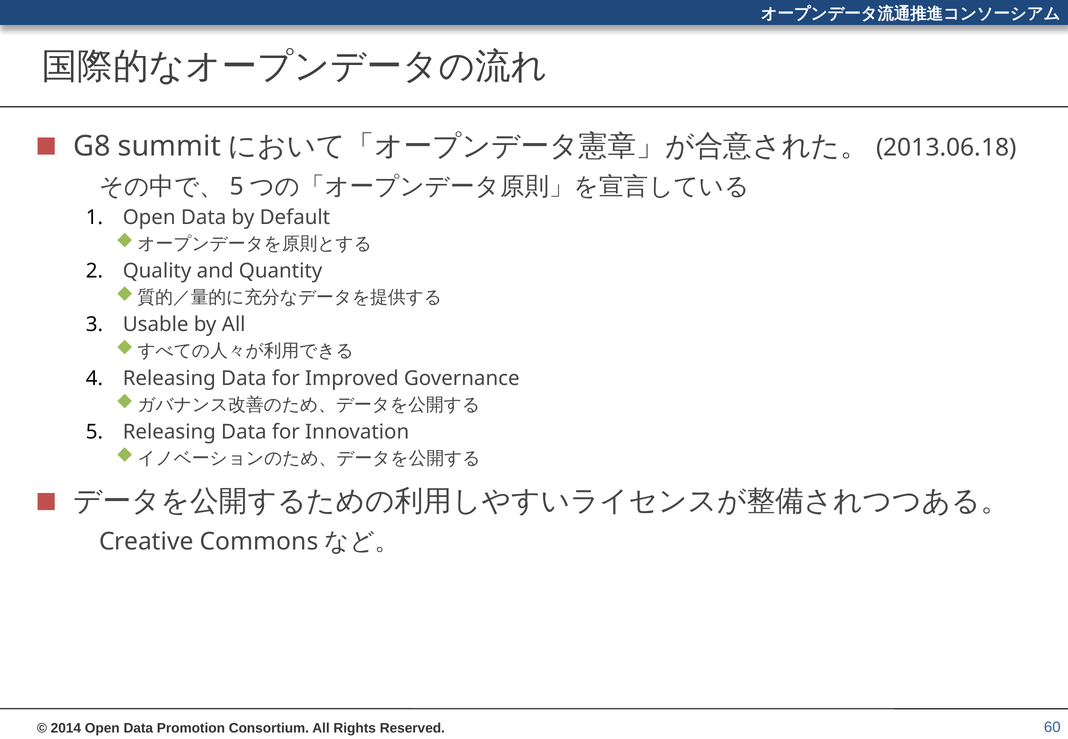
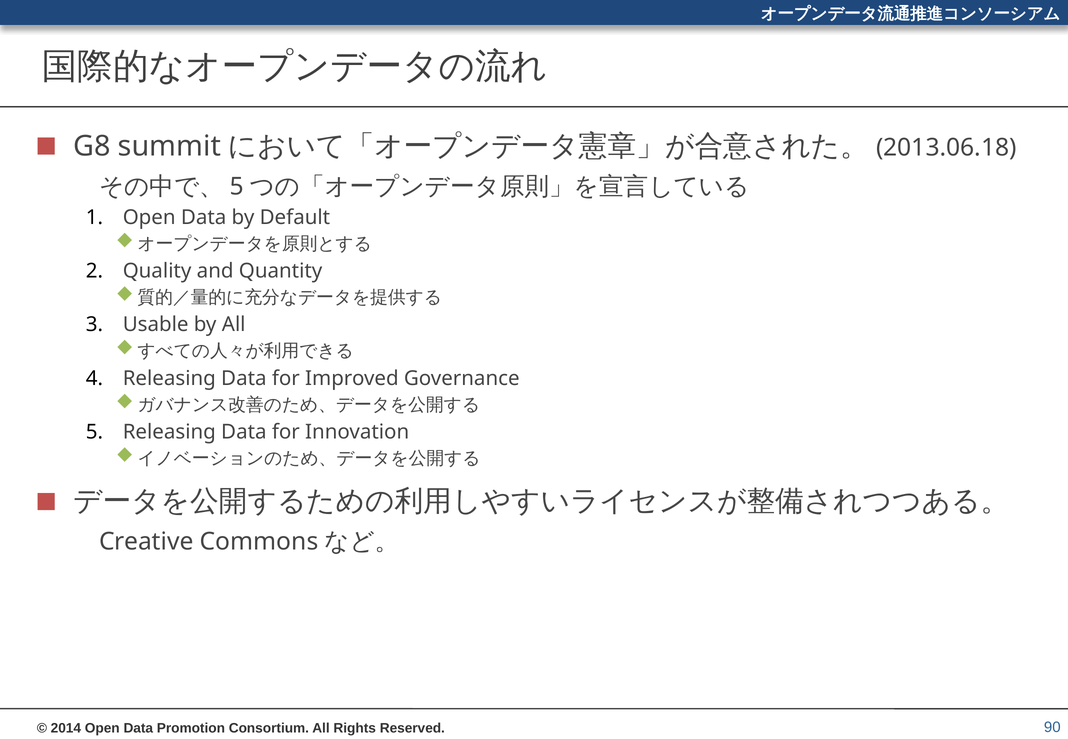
60: 60 -> 90 (1052, 728)
